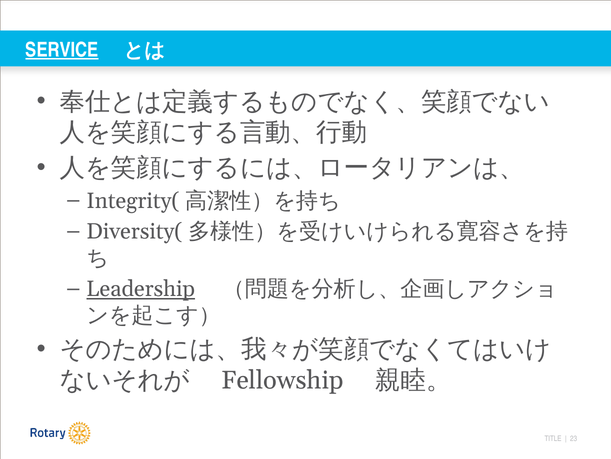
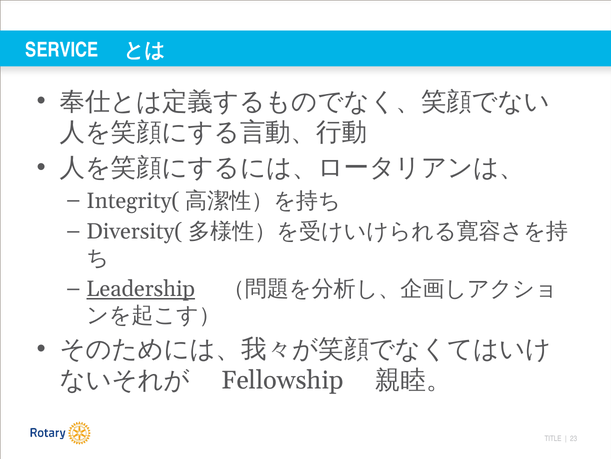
SERVICE underline: present -> none (62, 50)
